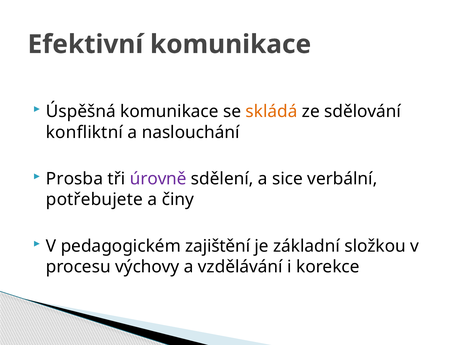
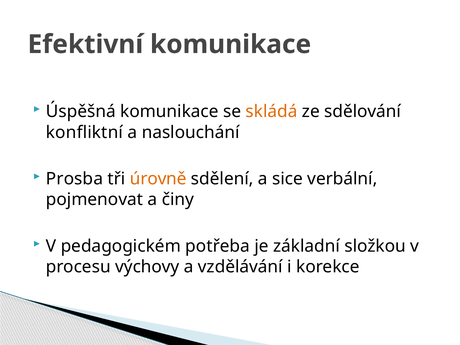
úrovně colour: purple -> orange (158, 179)
potřebujete: potřebujete -> pojmenovat (95, 200)
zajištění: zajištění -> potřeba (218, 246)
